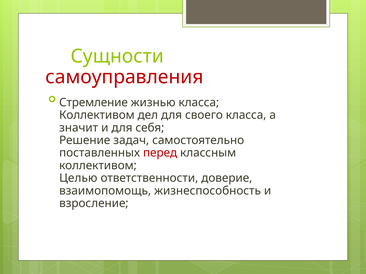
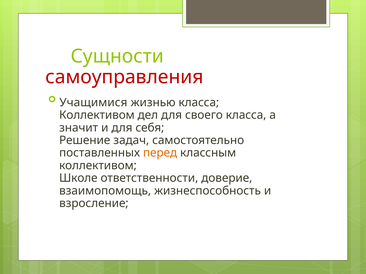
Стремление: Стремление -> Учащимися (93, 103)
перед colour: red -> orange (160, 153)
Целью: Целью -> Школе (78, 178)
